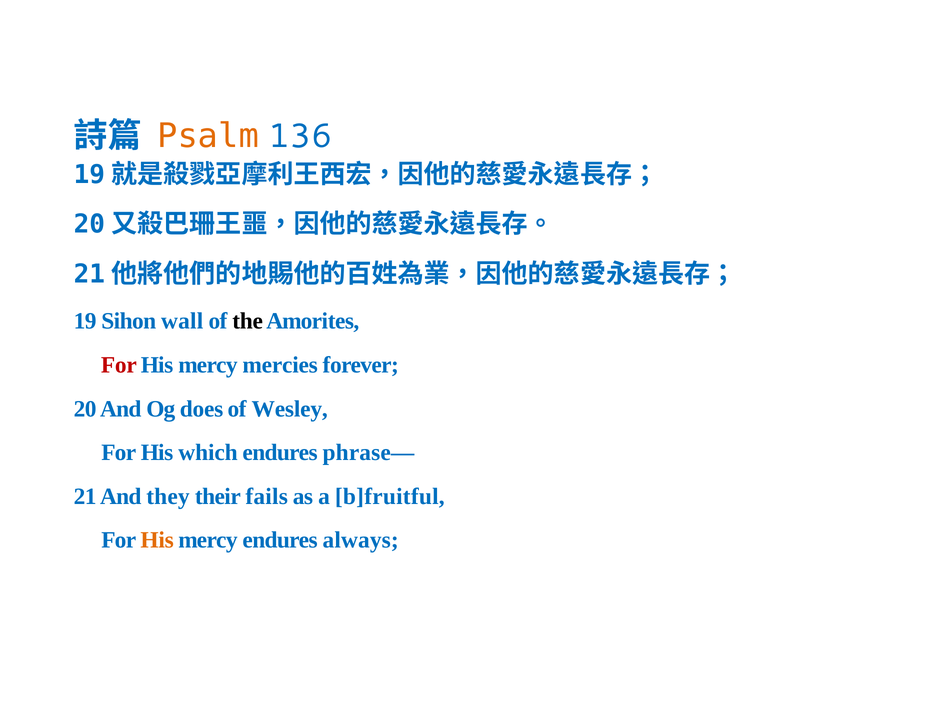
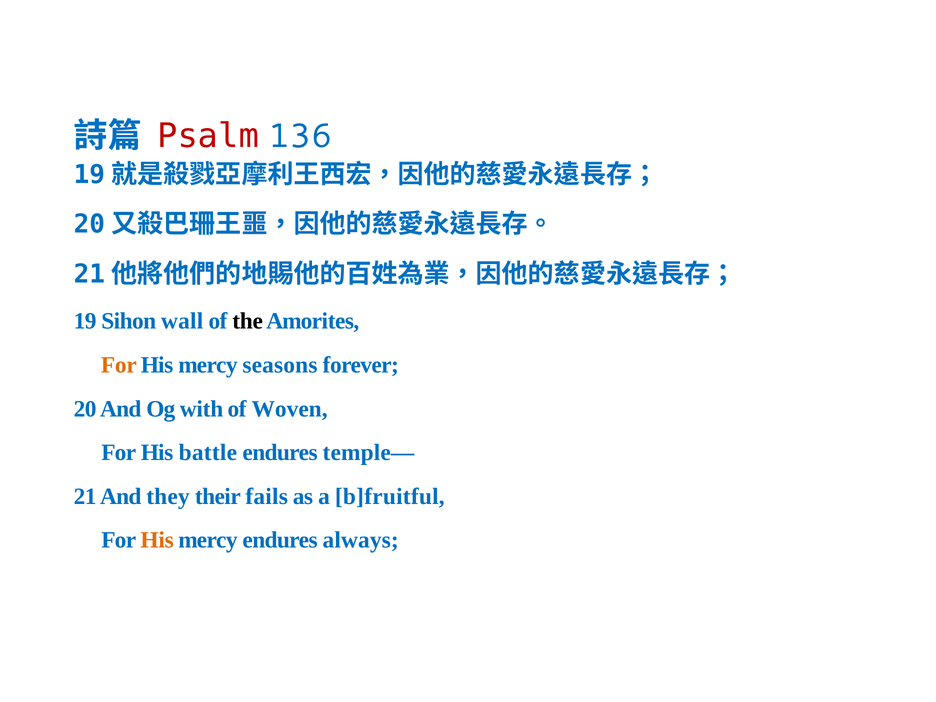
Psalm colour: orange -> red (208, 136)
For colour: red -> orange (119, 365)
mercies: mercies -> seasons (280, 365)
does: does -> with (202, 409)
Wesley: Wesley -> Woven (290, 409)
which: which -> battle (208, 453)
phrase—: phrase— -> temple— (368, 453)
